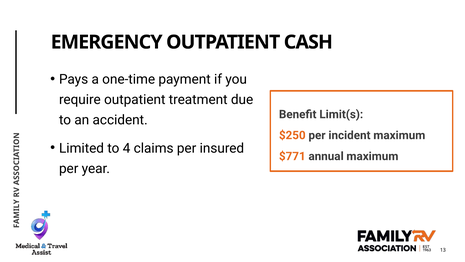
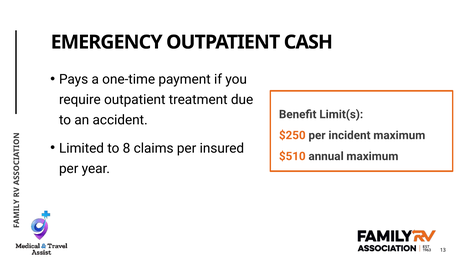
4: 4 -> 8 (127, 148)
$771: $771 -> $510 (292, 156)
